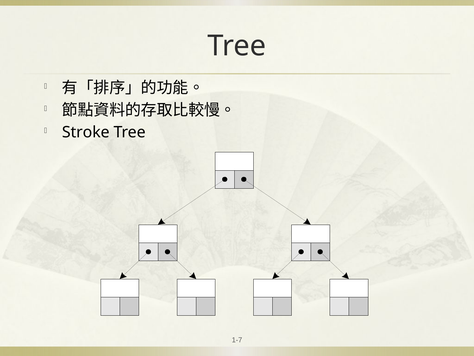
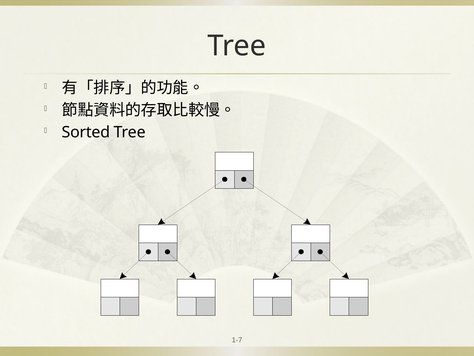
Stroke: Stroke -> Sorted (86, 132)
